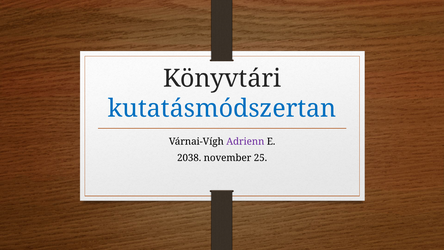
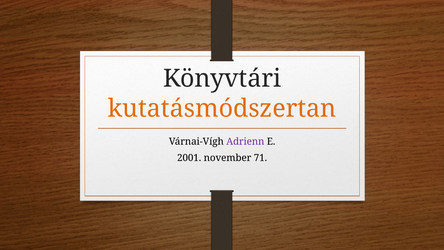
kutatásmódszertan colour: blue -> orange (222, 108)
2038: 2038 -> 2001 (189, 158)
25: 25 -> 71 (260, 158)
